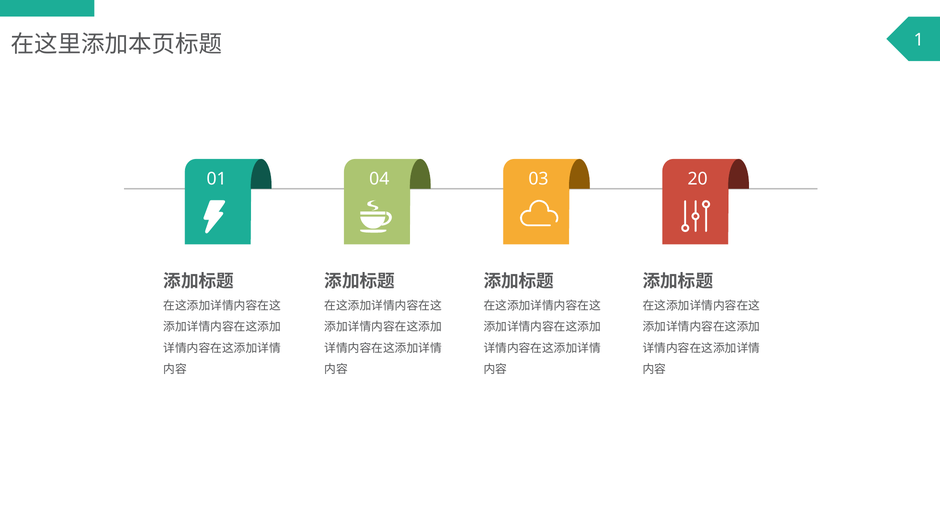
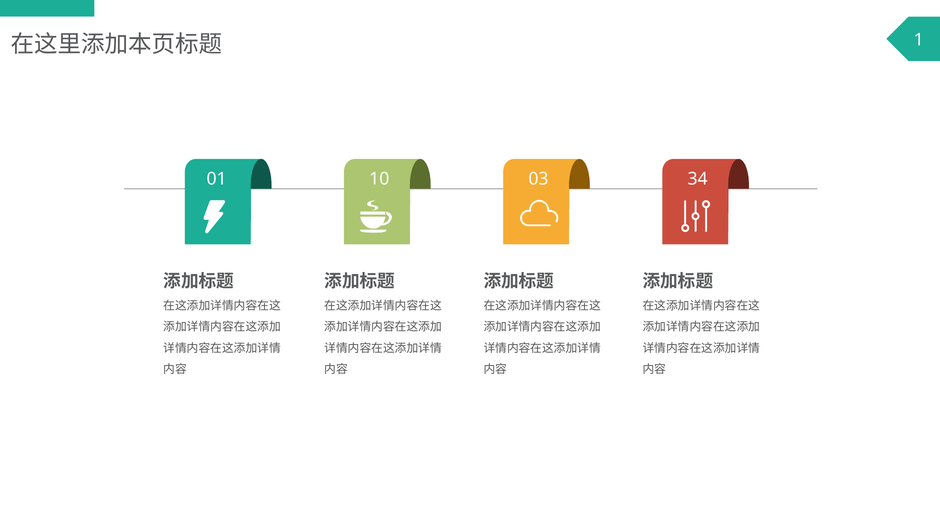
04: 04 -> 10 (379, 179)
20: 20 -> 34 (698, 179)
